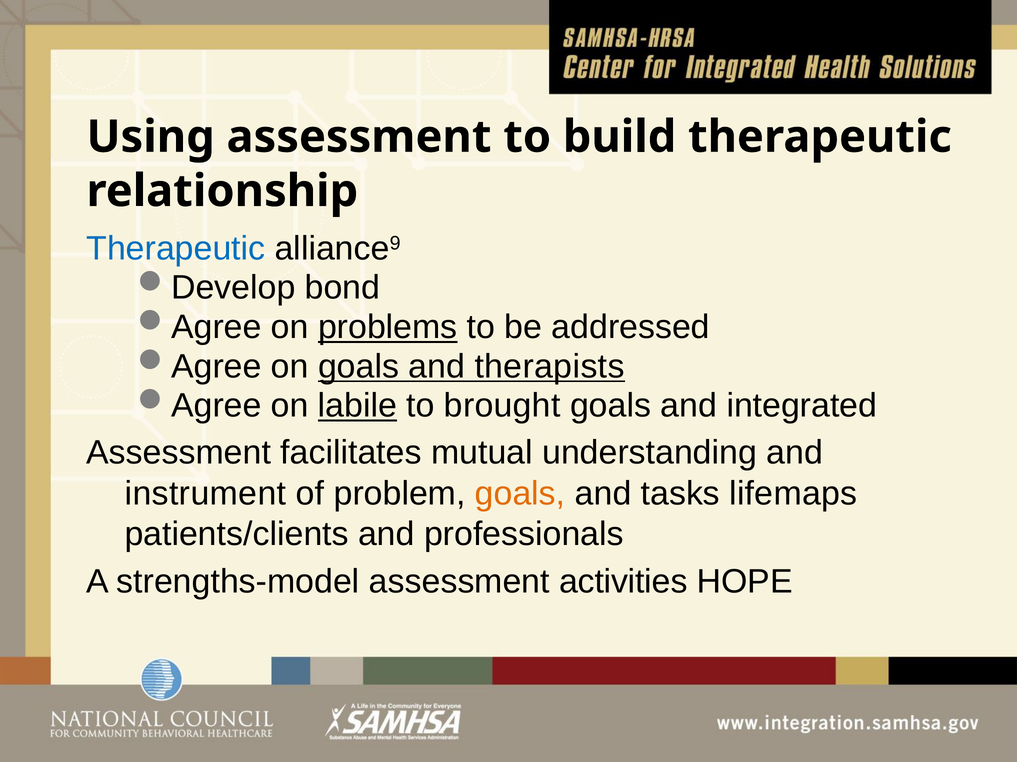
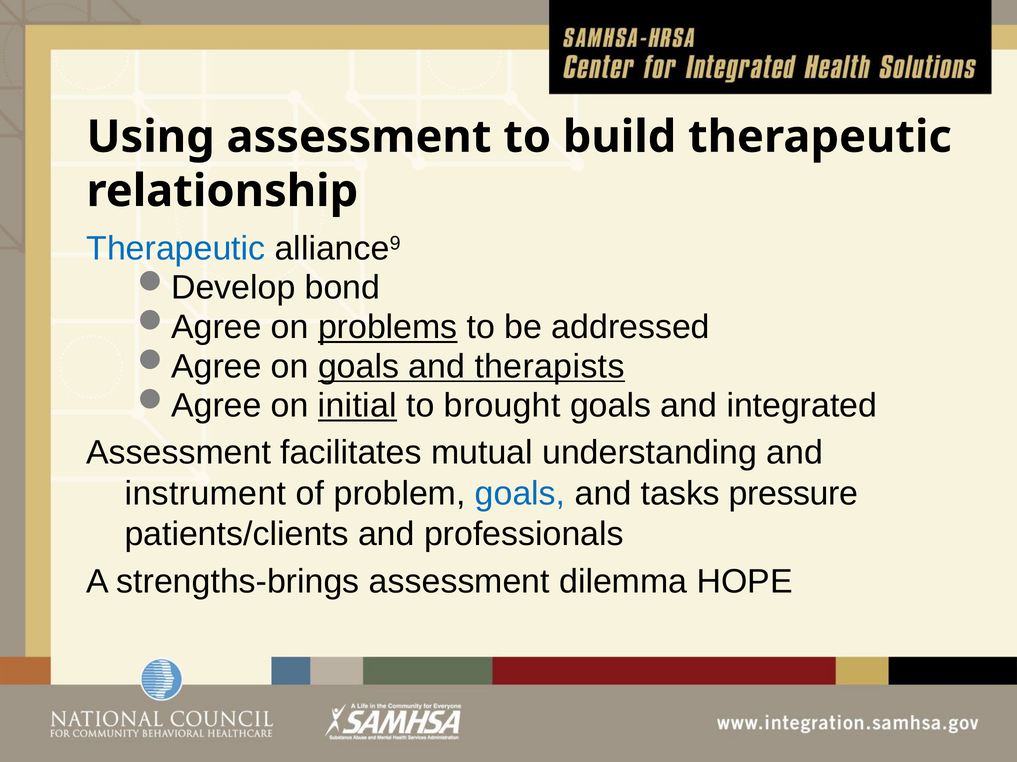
labile: labile -> initial (357, 406)
goals colour: orange -> blue (520, 494)
lifemaps: lifemaps -> pressure (793, 494)
strengths-model: strengths-model -> strengths-brings (238, 582)
activities: activities -> dilemma (623, 582)
